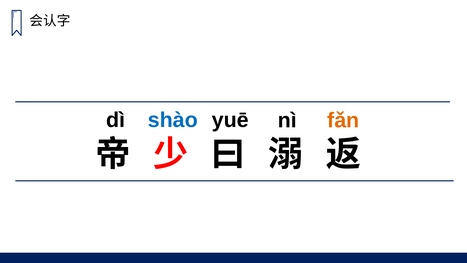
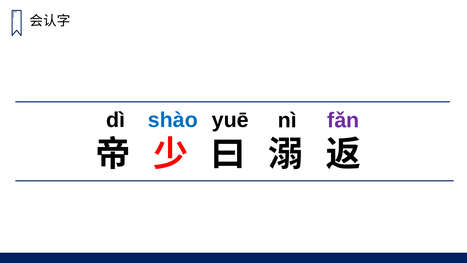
fǎn colour: orange -> purple (343, 120)
